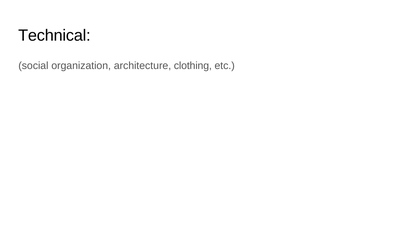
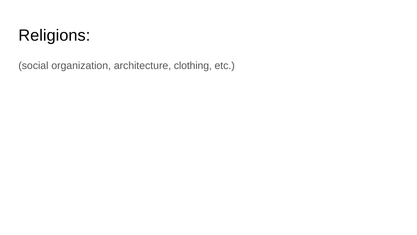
Technical: Technical -> Religions (54, 35)
